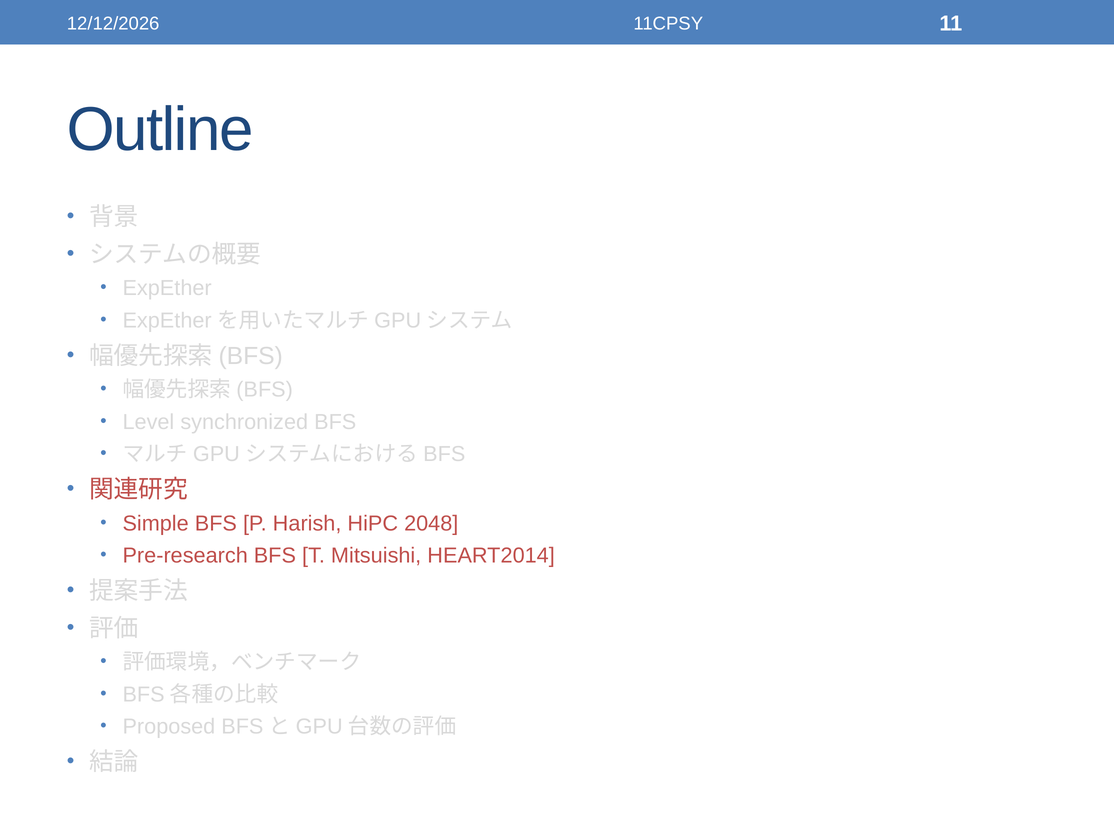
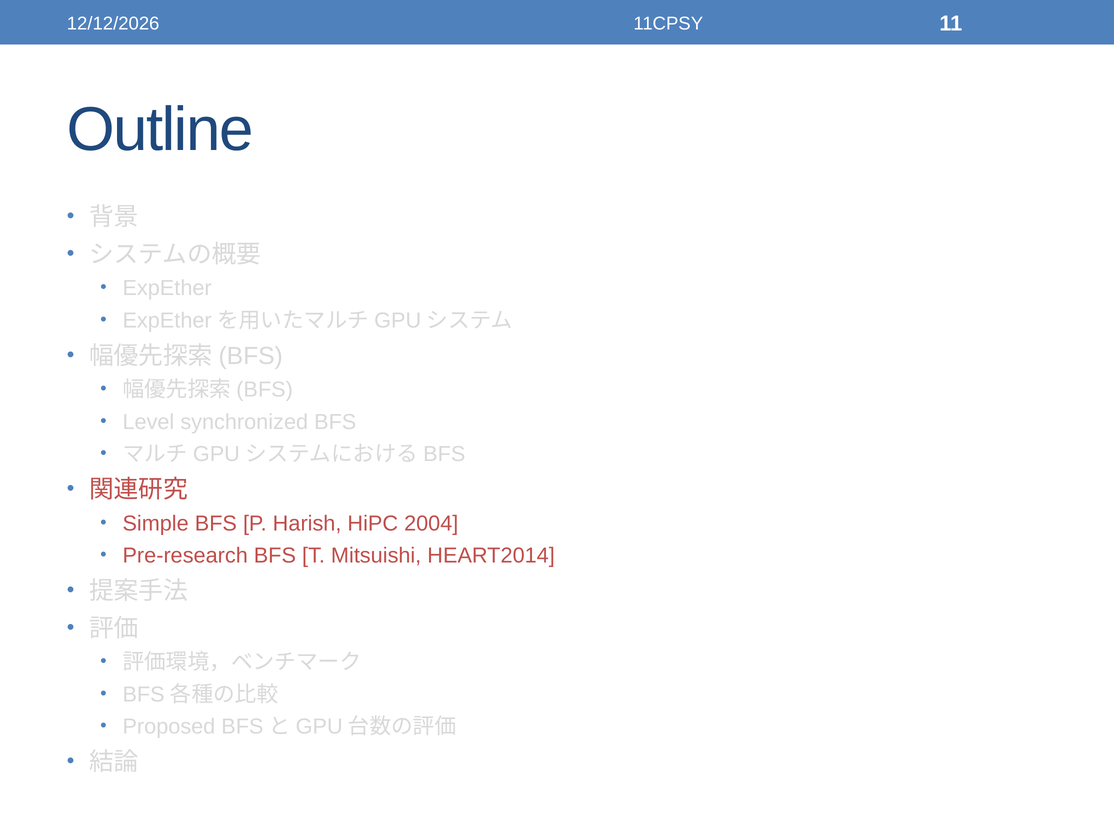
2048: 2048 -> 2004 (431, 523)
